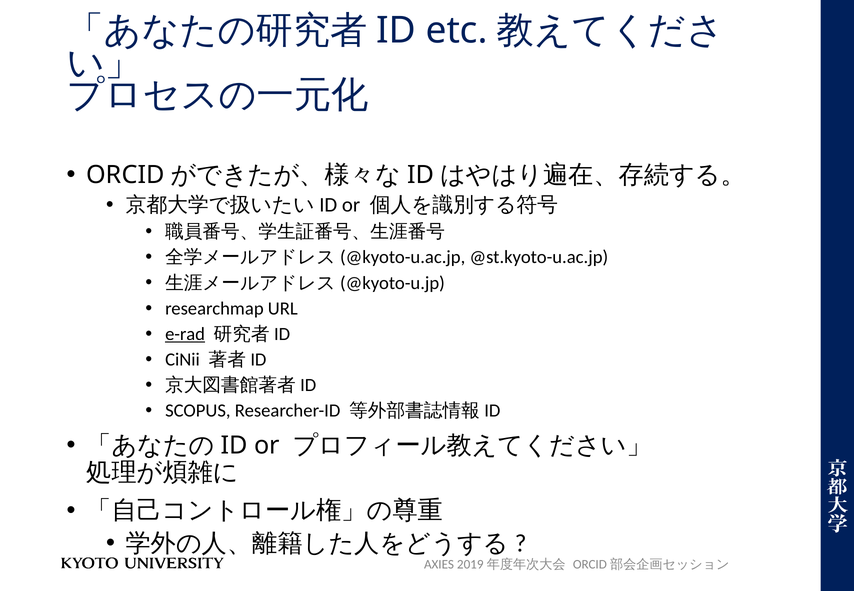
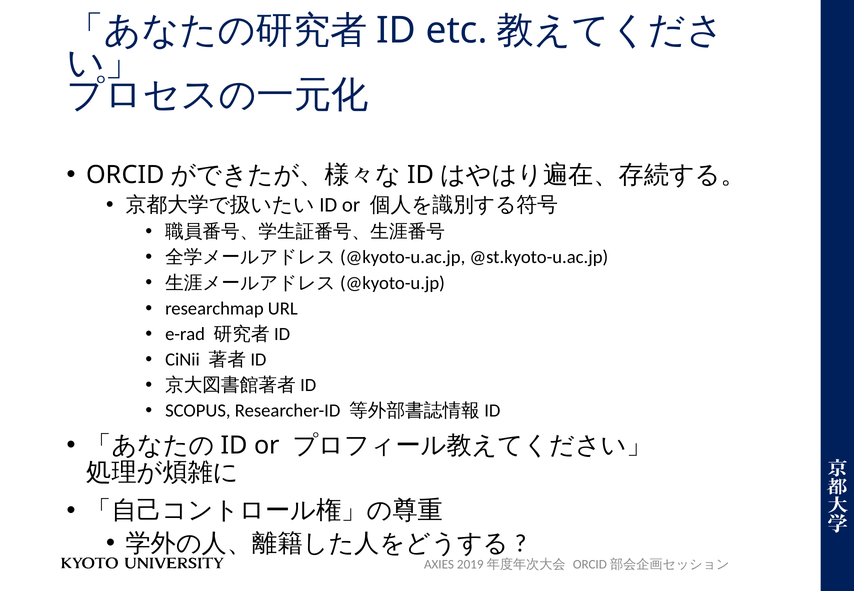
e-rad underline: present -> none (185, 334)
